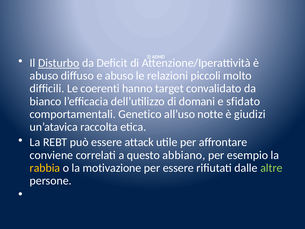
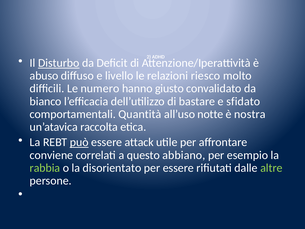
e abuso: abuso -> livello (119, 76)
piccoli: piccoli -> riesco (206, 76)
coerenti: coerenti -> numero (100, 88)
target: target -> giusto (169, 88)
domani: domani -> bastare (197, 101)
Genetico: Genetico -> Quantità (140, 114)
giudizi: giudizi -> nostra (250, 114)
può underline: none -> present (79, 142)
rabbia colour: yellow -> light green (45, 168)
motivazione: motivazione -> disorientato (112, 168)
